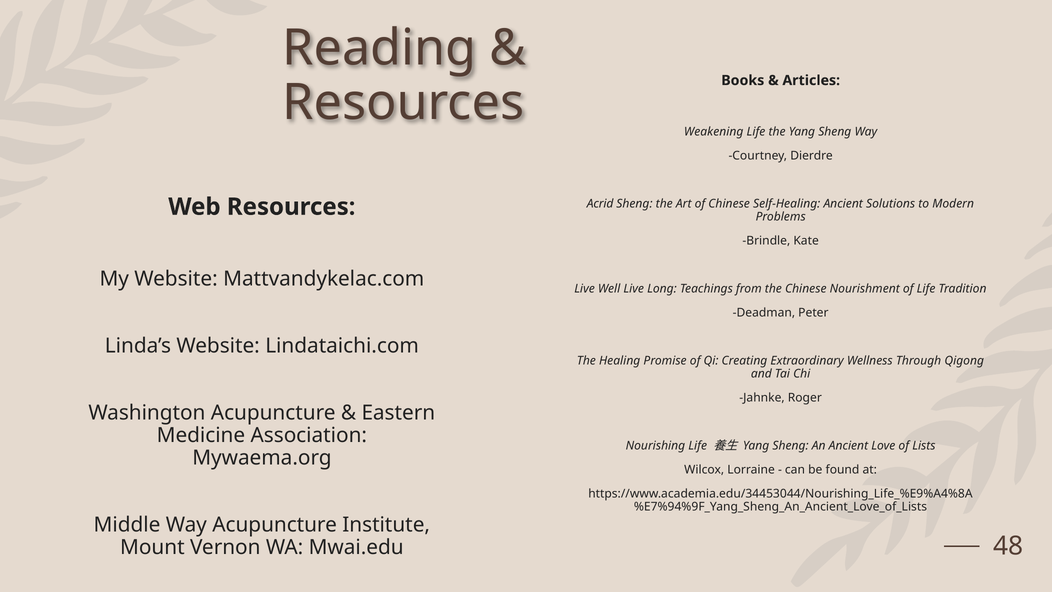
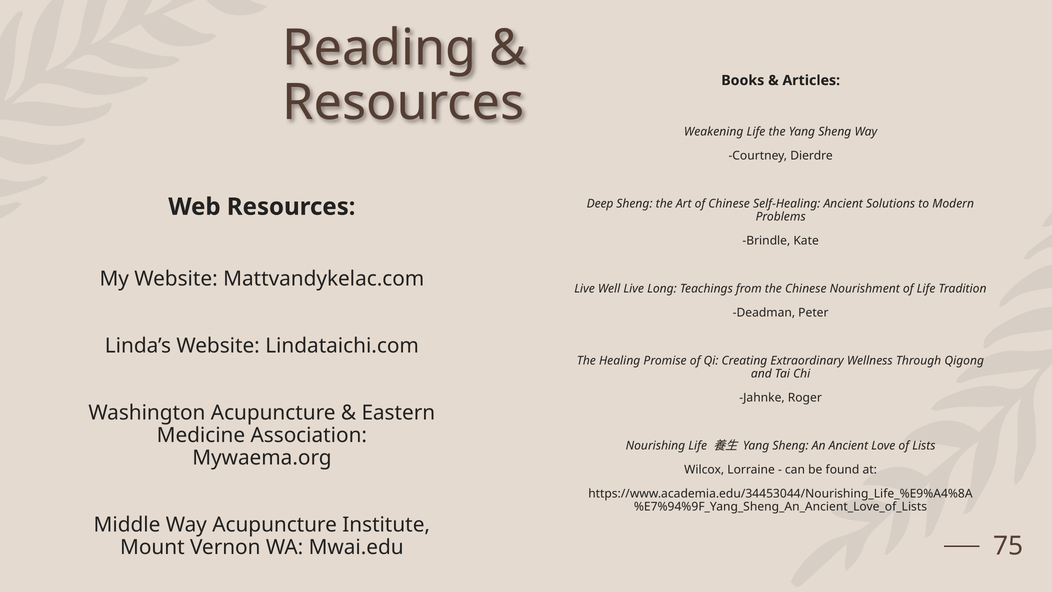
Acrid: Acrid -> Deep (600, 204)
48: 48 -> 75 (1008, 546)
